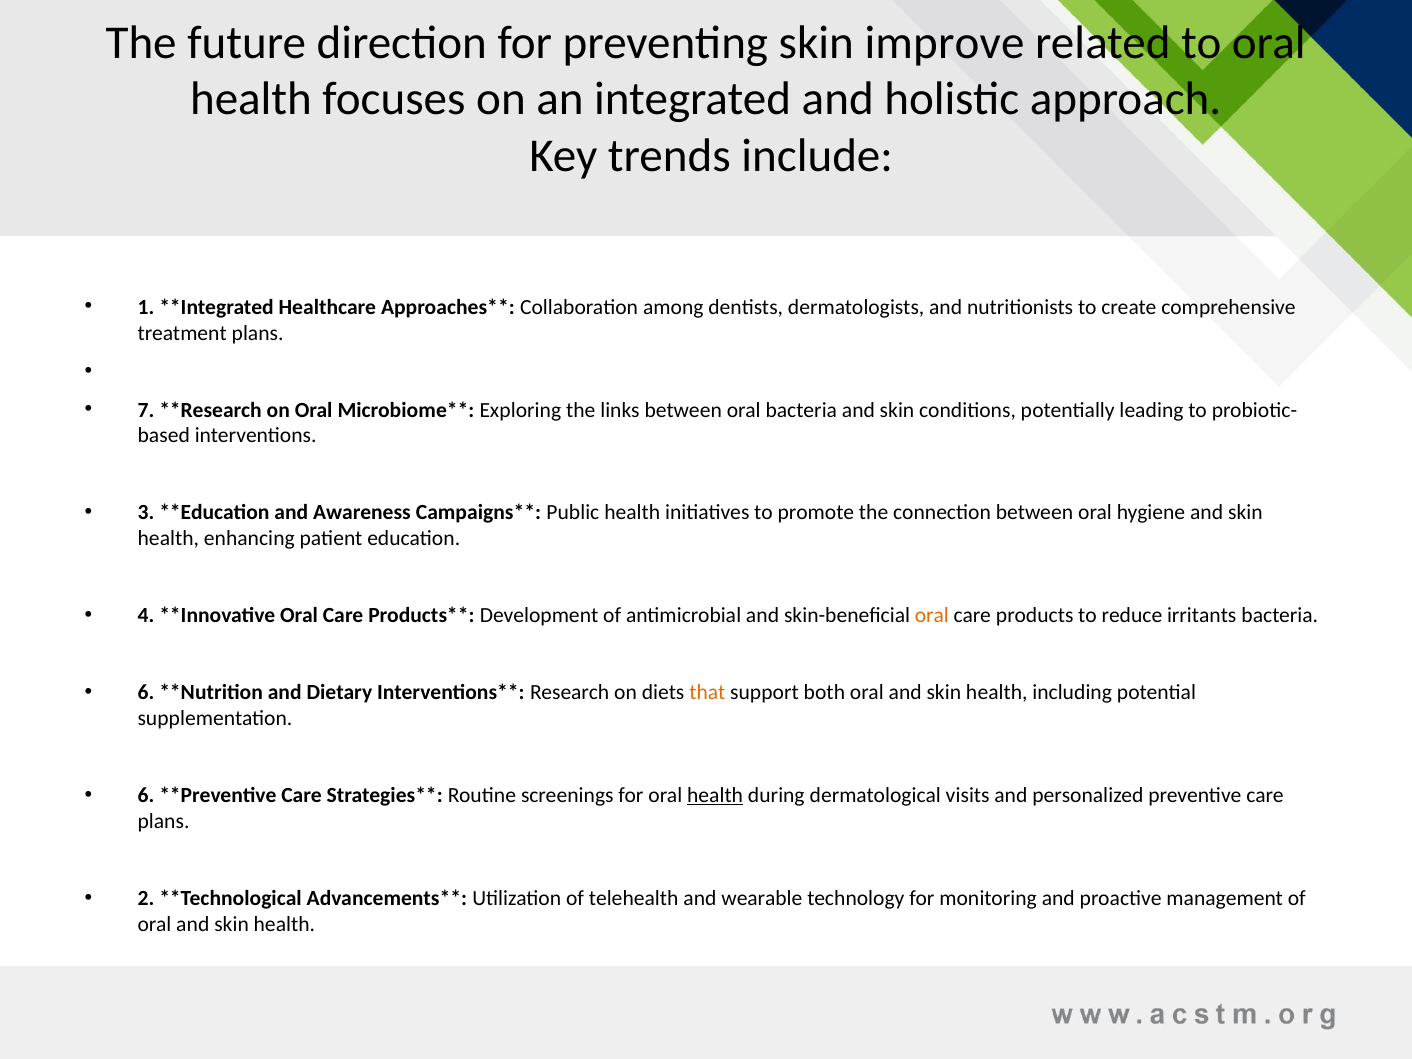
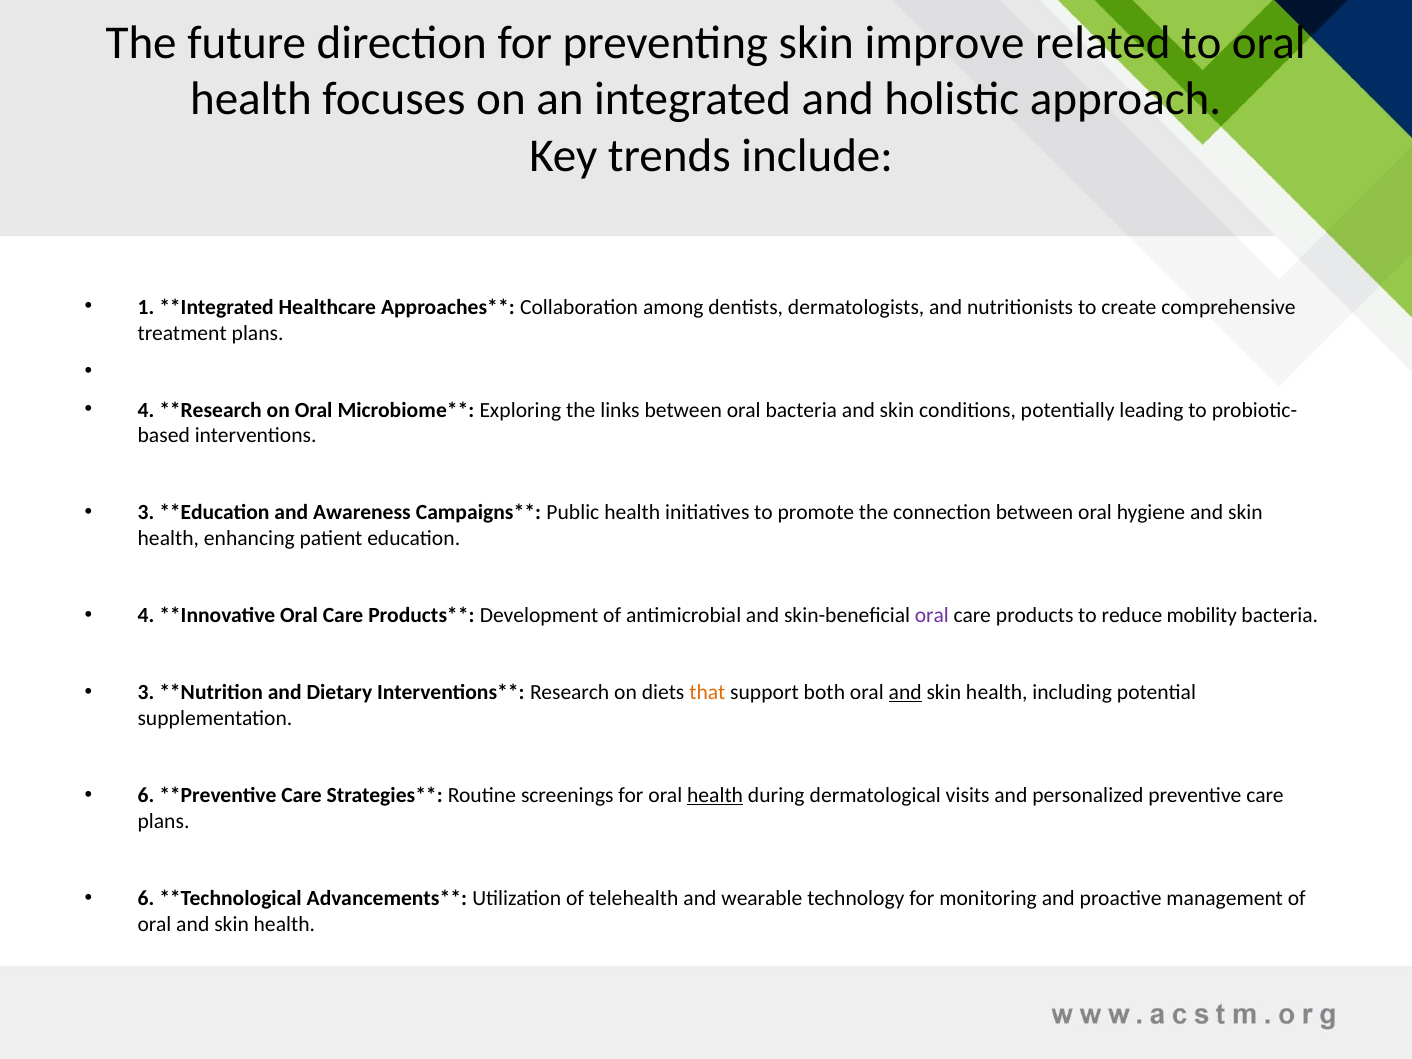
7: 7 -> 4 (146, 410)
oral colour: orange -> purple (932, 616)
irritants: irritants -> mobility (1202, 616)
6: 6 -> 3 (146, 693)
and underline: none -> present (905, 693)
2: 2 -> 6 (146, 898)
